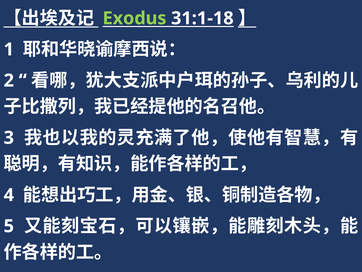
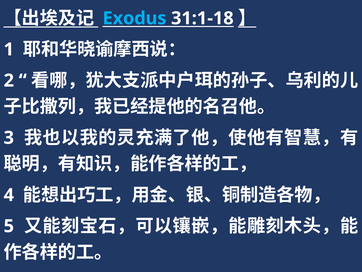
Exodus colour: light green -> light blue (134, 18)
